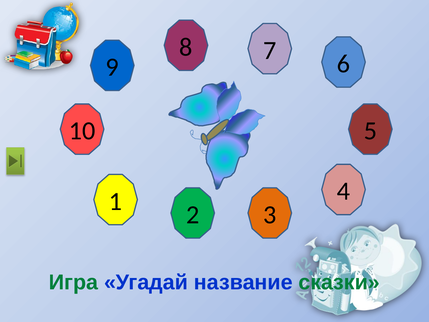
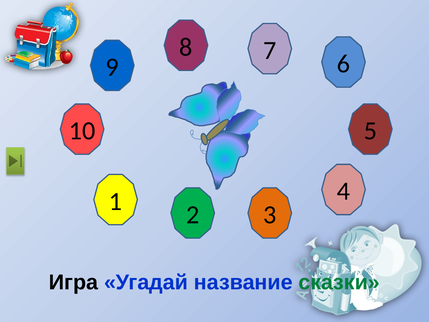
Игра colour: green -> black (73, 282)
